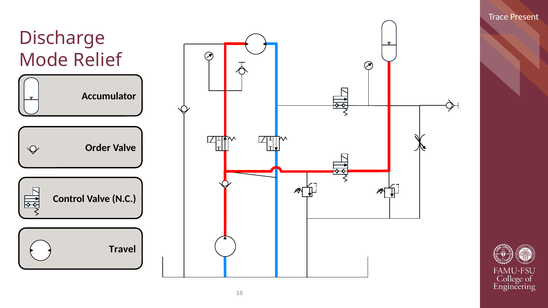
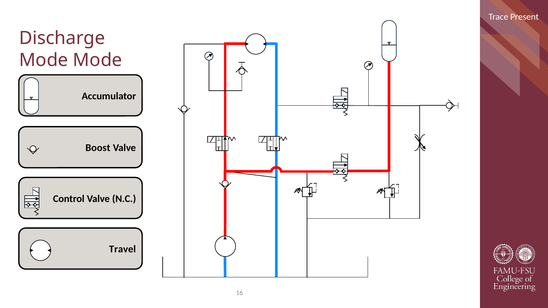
Mode Relief: Relief -> Mode (98, 60)
Order: Order -> Boost (98, 148)
